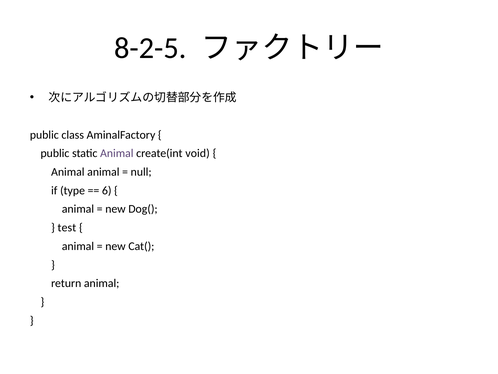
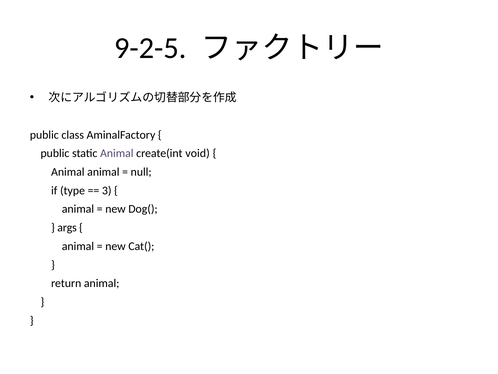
8-2-5: 8-2-5 -> 9-2-5 (150, 48)
6: 6 -> 3 (107, 190)
test: test -> args (67, 227)
